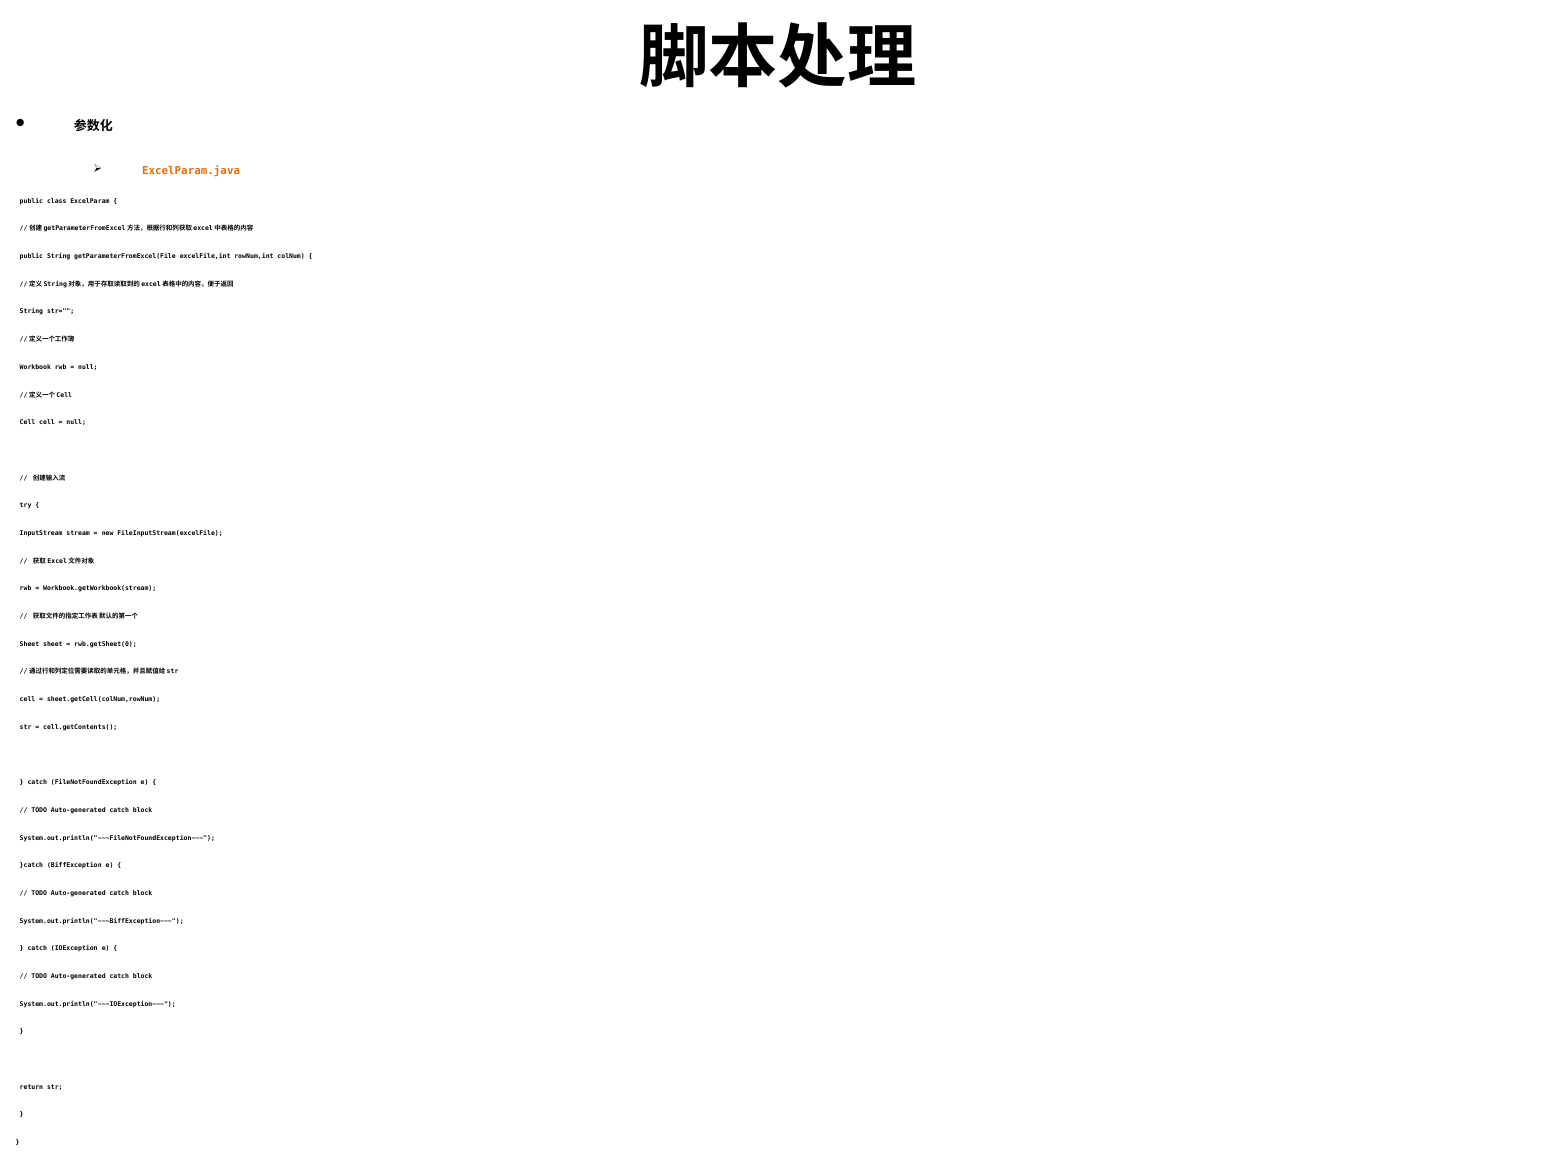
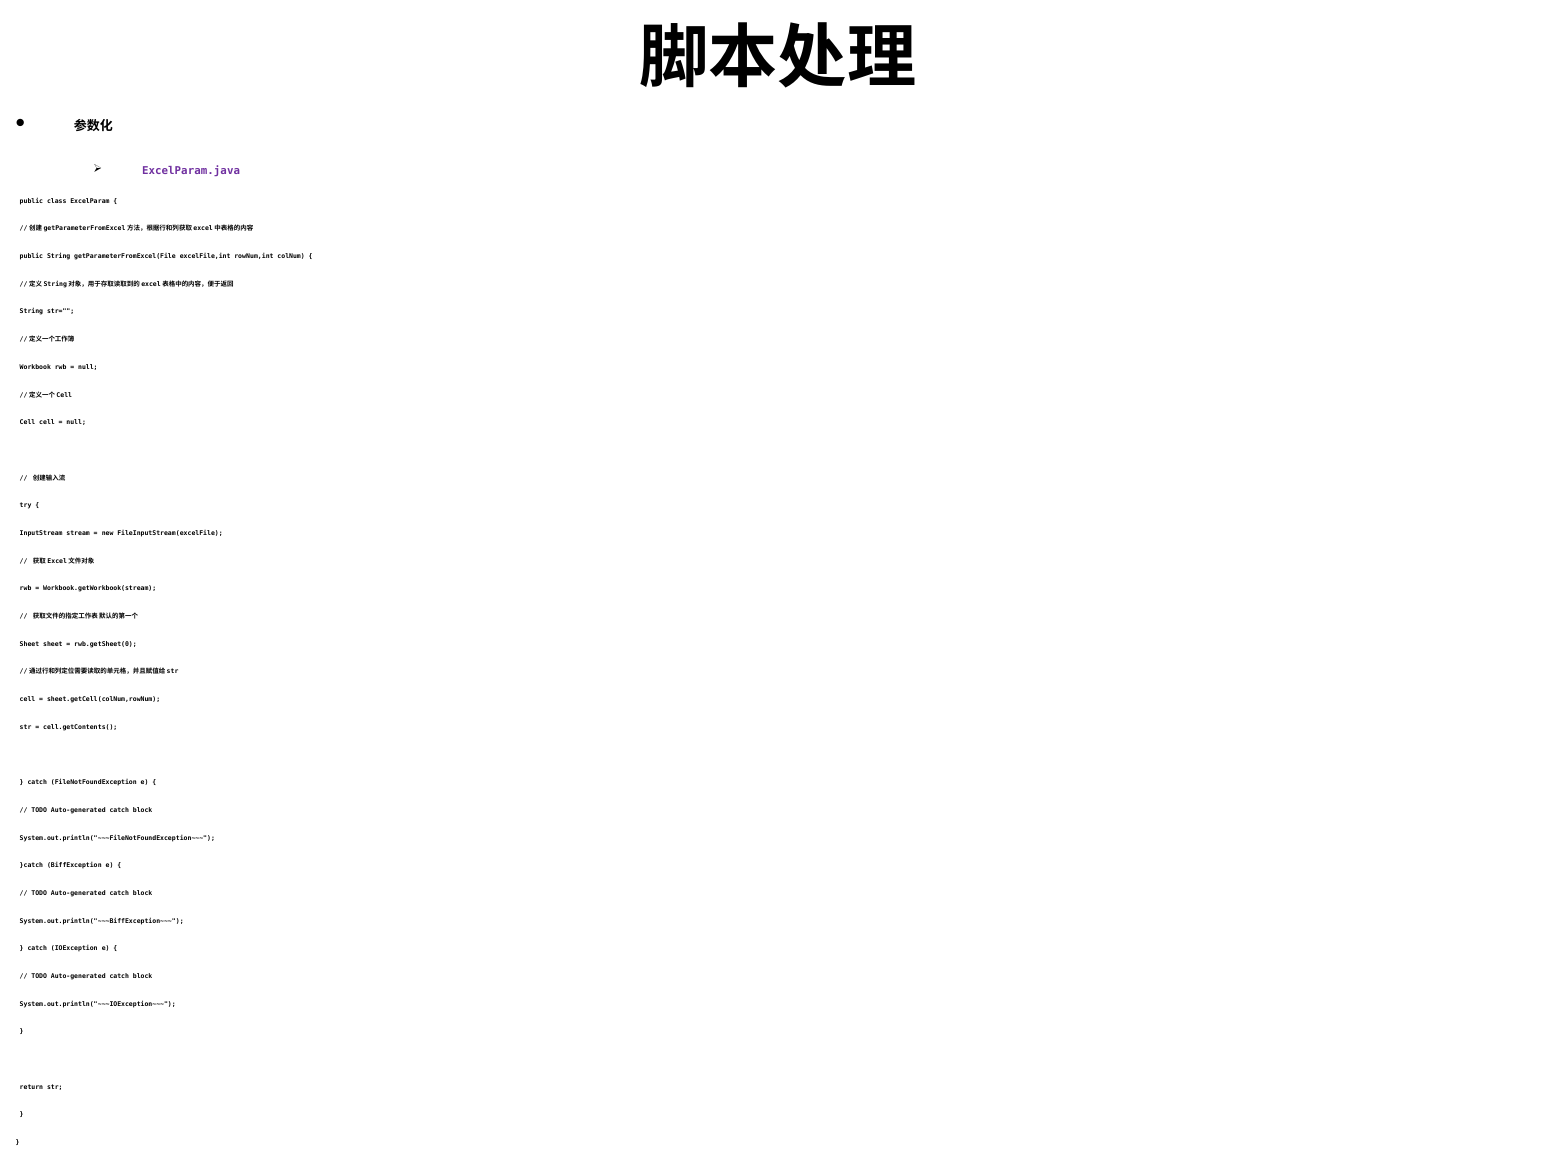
ExcelParam.java colour: orange -> purple (191, 171)
